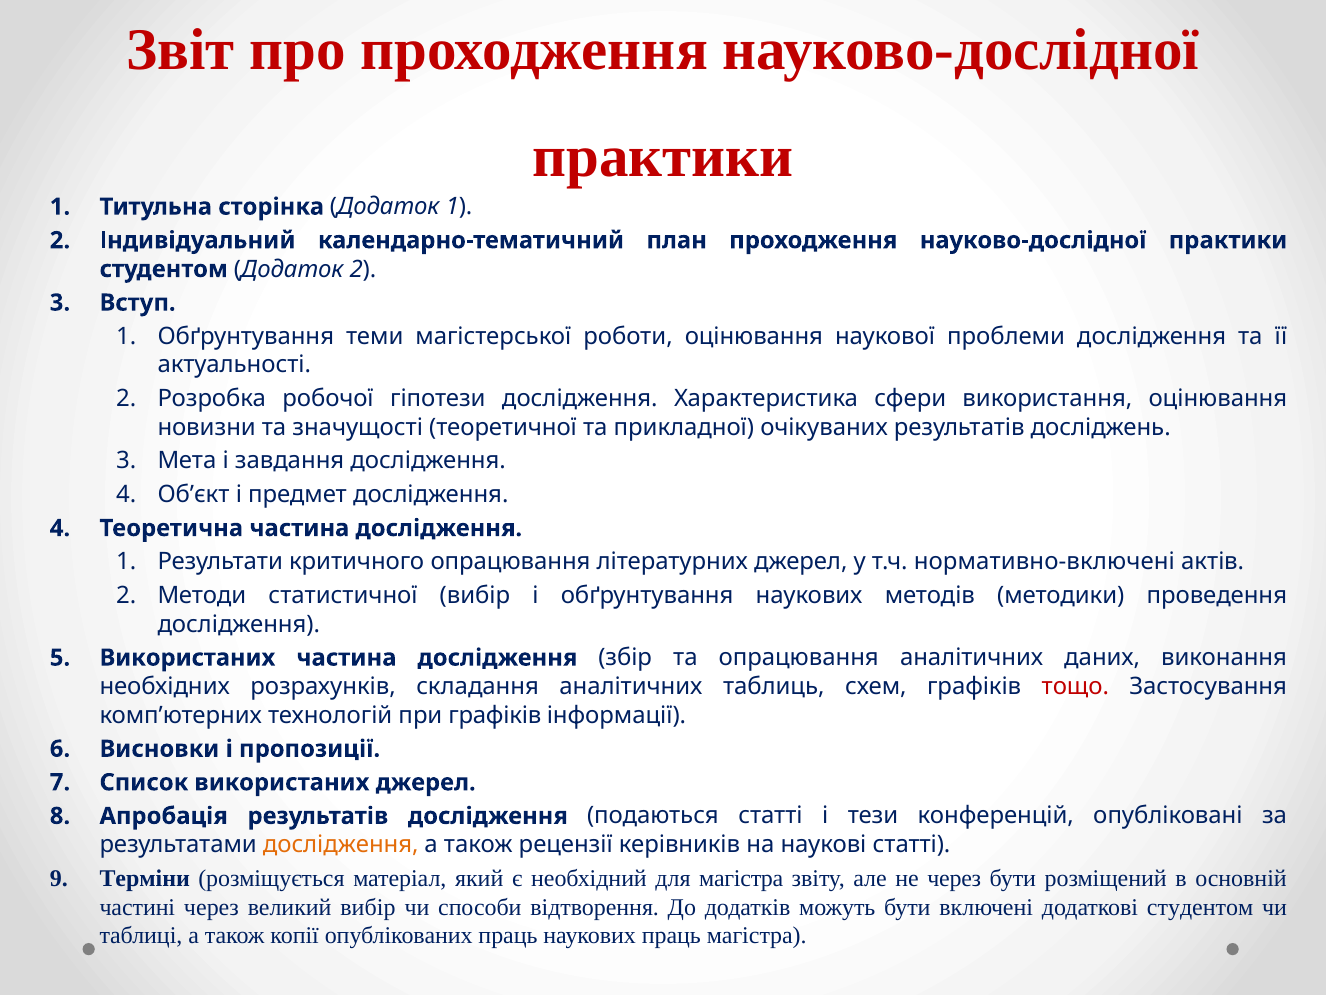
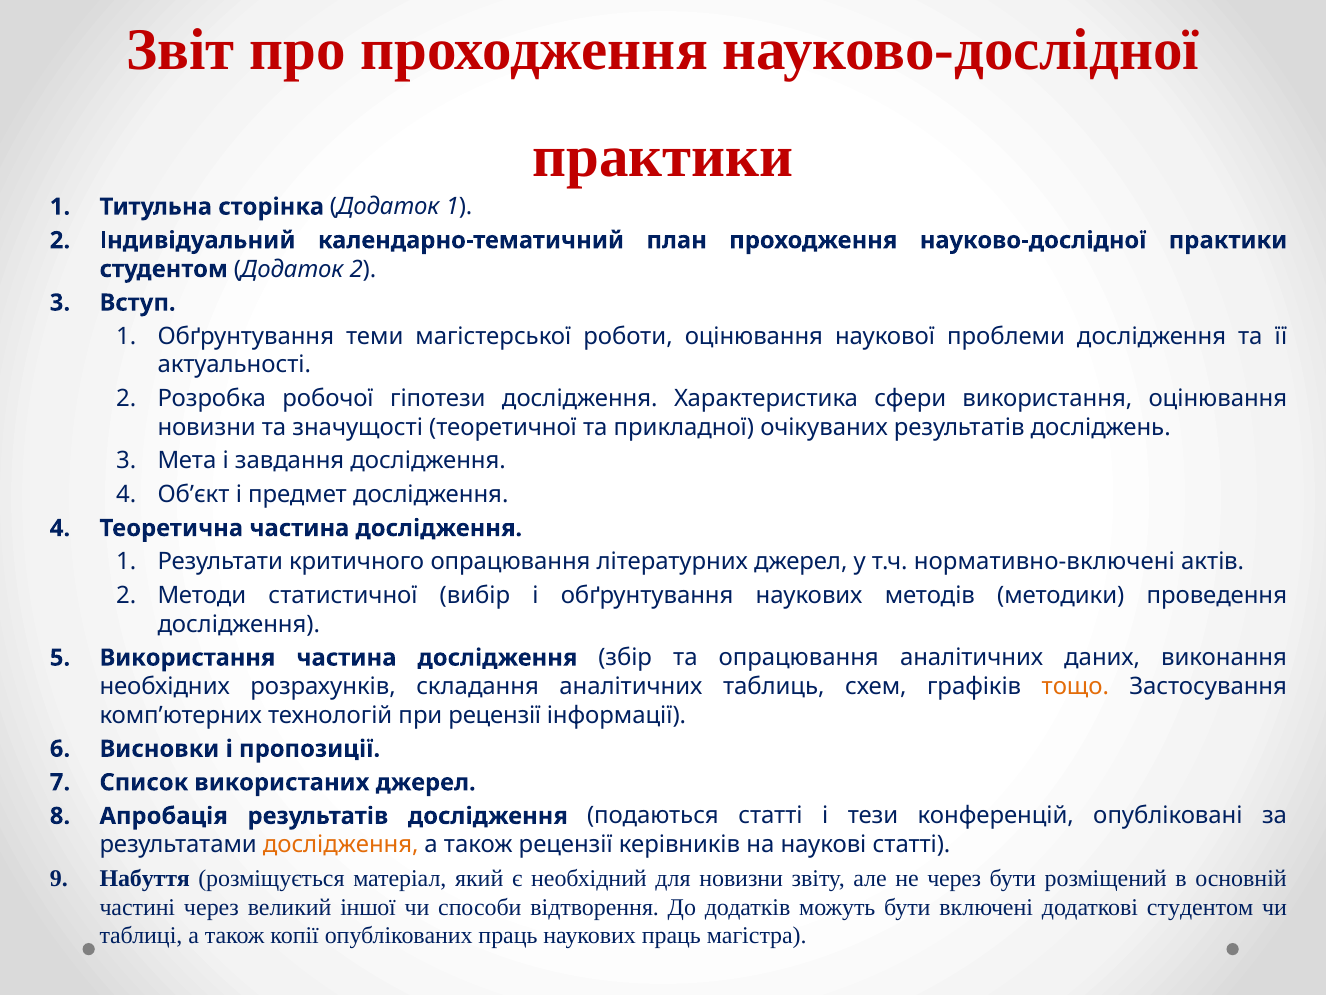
Використаних: Використаних -> Використання (187, 657)
тощо colour: red -> orange (1075, 686)
при графіків: графіків -> рецензії (495, 715)
Терміни: Терміни -> Набуття (145, 878)
для магістра: магістра -> новизни (741, 878)
великий вибір: вибір -> іншої (368, 907)
